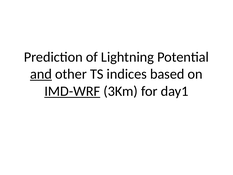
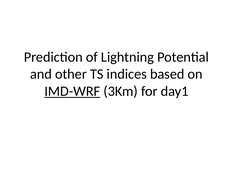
and underline: present -> none (41, 74)
